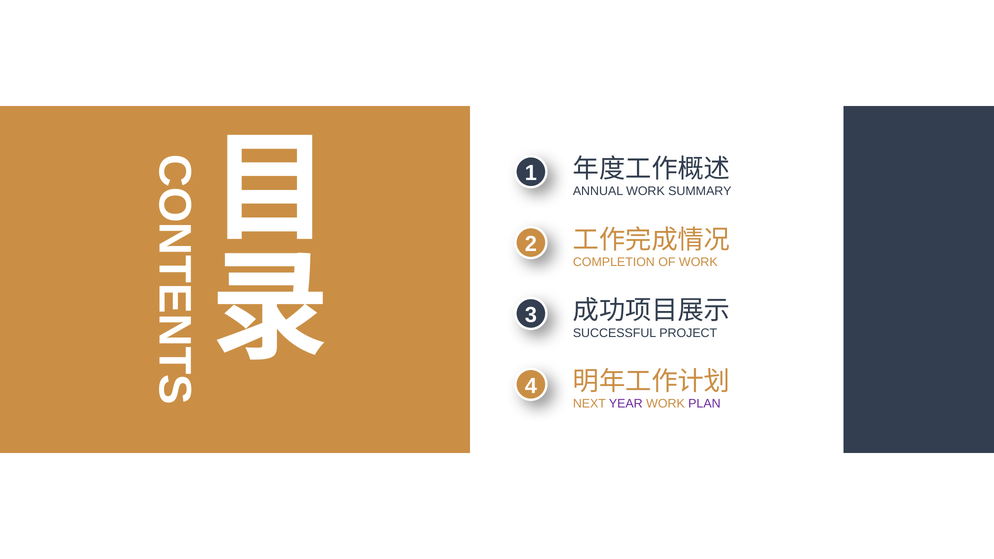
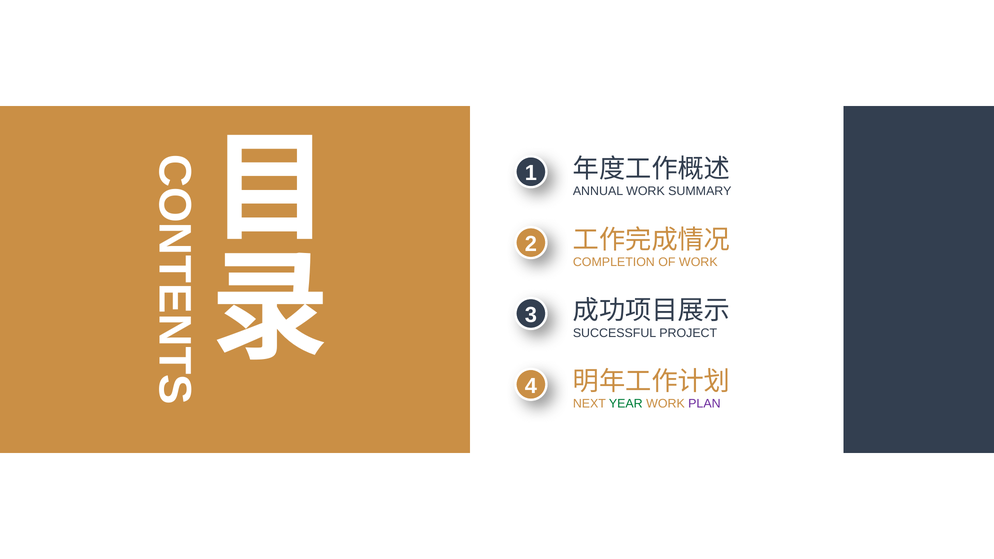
YEAR colour: purple -> green (626, 404)
